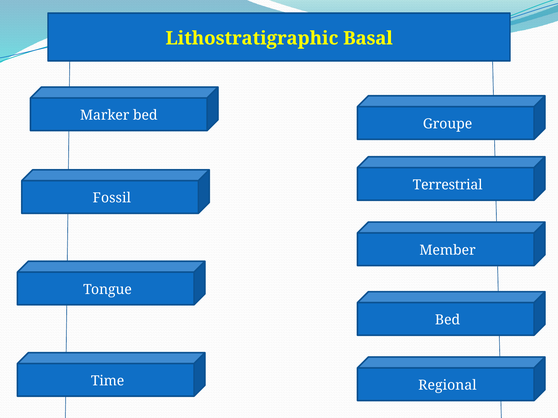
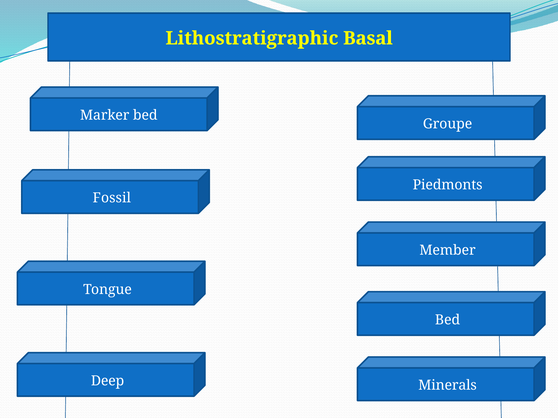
Terrestrial: Terrestrial -> Piedmonts (448, 185)
Time: Time -> Deep (108, 381)
Regional: Regional -> Minerals (448, 386)
